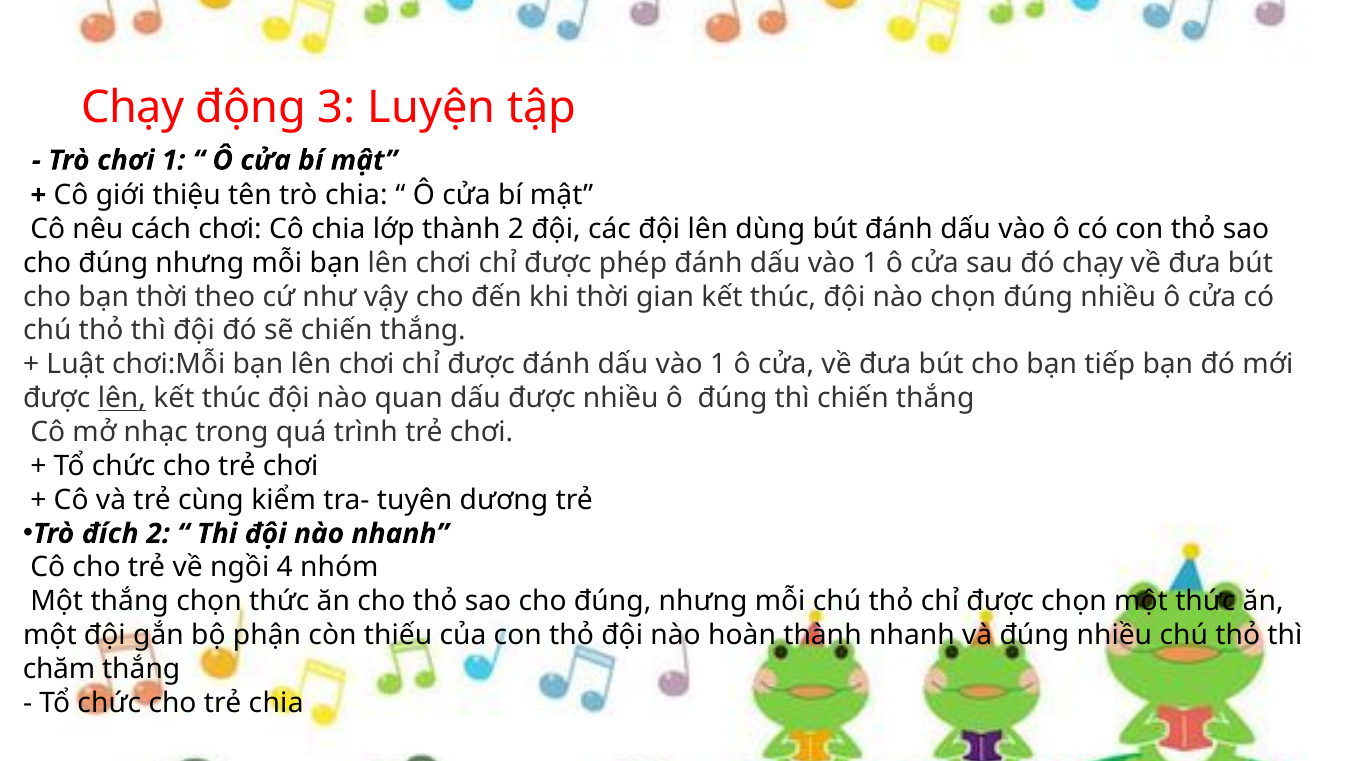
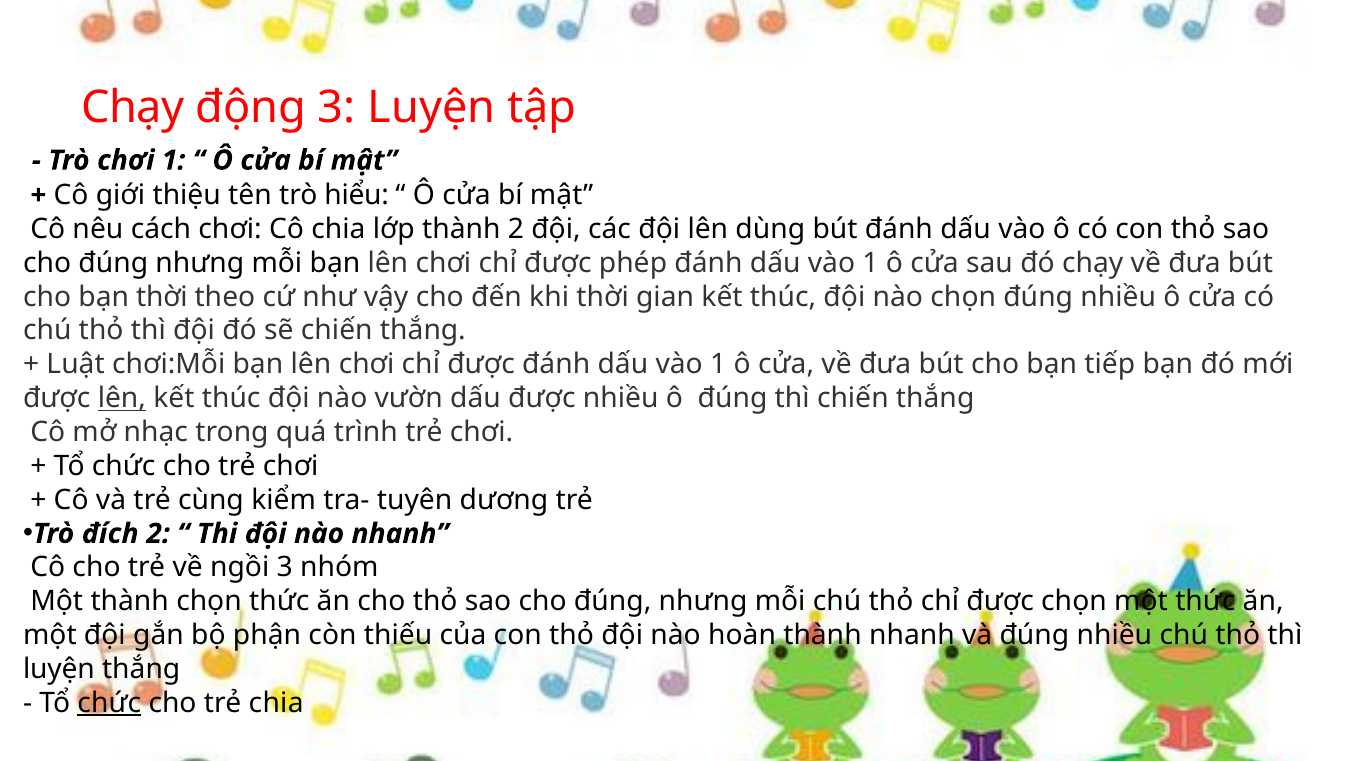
trò chia: chia -> hiểu (357, 195)
quan: quan -> vườn (409, 398)
ngồi 4: 4 -> 3 (285, 568)
Một thắng: thắng -> thành (130, 601)
chăm: chăm -> luyện (59, 669)
chức underline: none -> present (109, 703)
